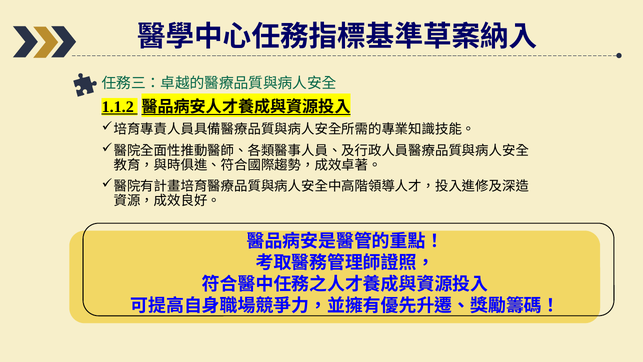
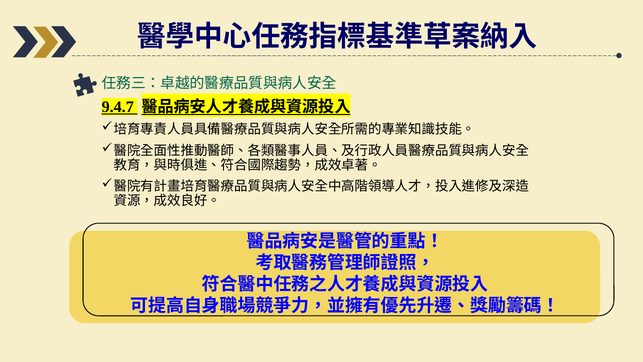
1.1.2: 1.1.2 -> 9.4.7 (118, 107)
